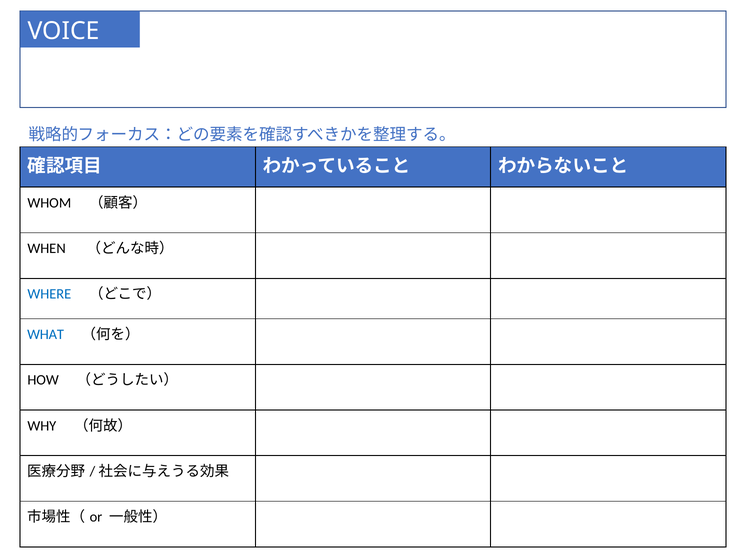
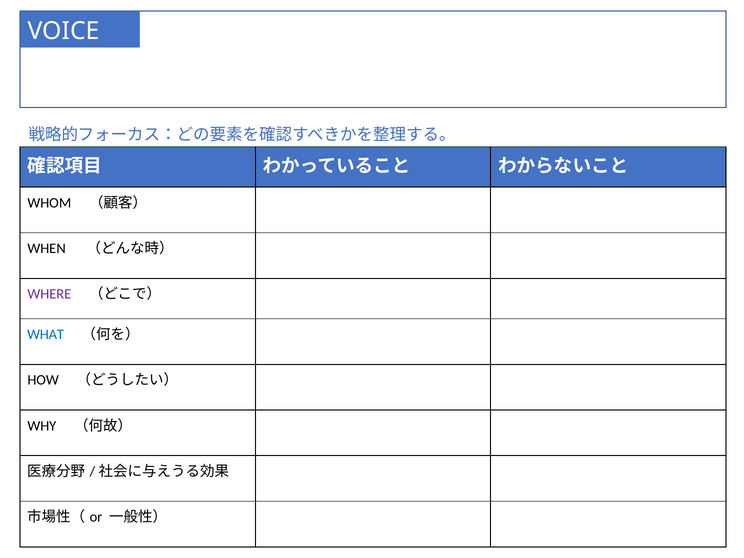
WHERE colour: blue -> purple (49, 294)
